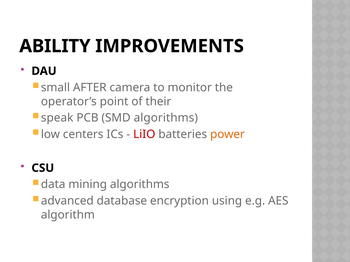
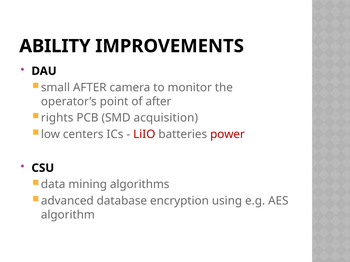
of their: their -> after (158, 102)
speak: speak -> rights (57, 118)
SMD algorithms: algorithms -> acquisition (166, 118)
power colour: orange -> red (227, 134)
